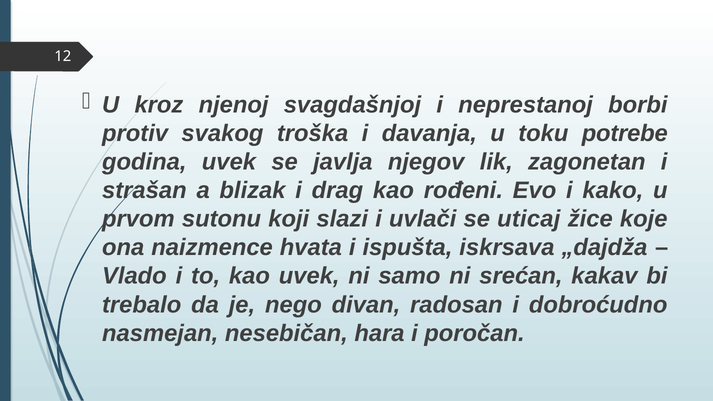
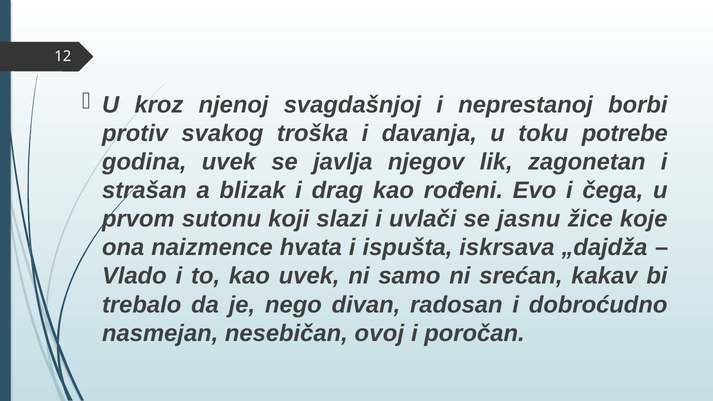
kako: kako -> čega (613, 191)
uticaj: uticaj -> jasnu (529, 219)
hara: hara -> ovoj (379, 333)
